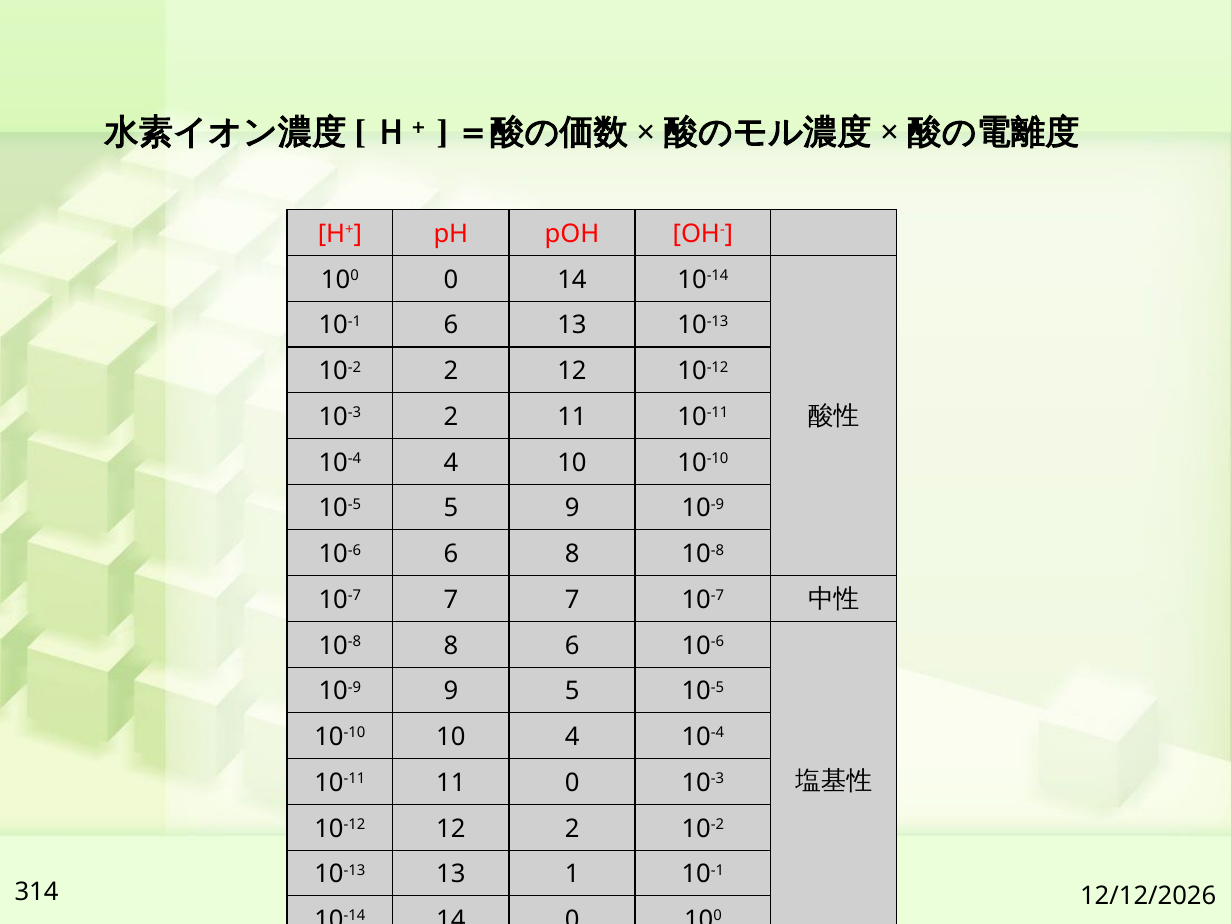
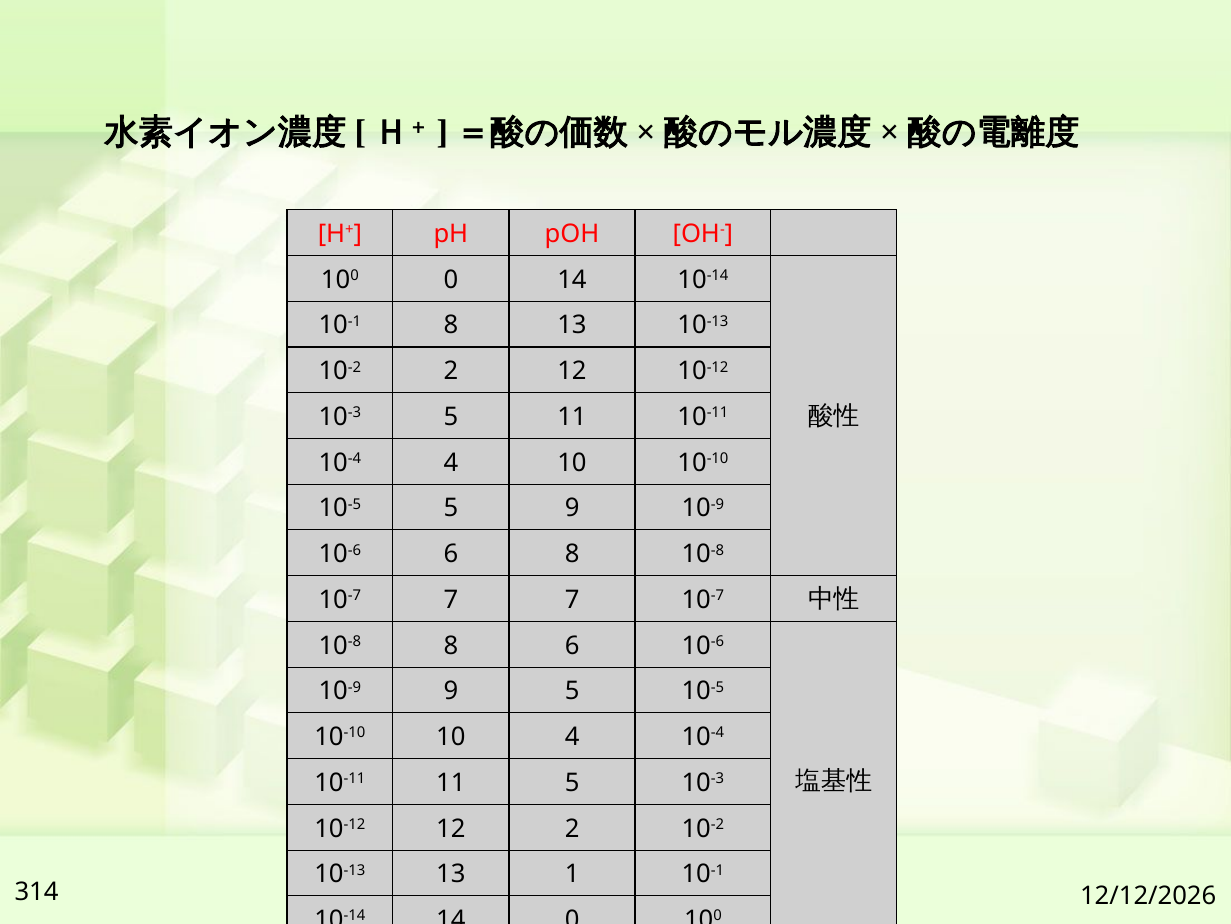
10-1 6: 6 -> 8 (451, 325)
10-3 2: 2 -> 5 (451, 417)
11 0: 0 -> 5 (572, 782)
